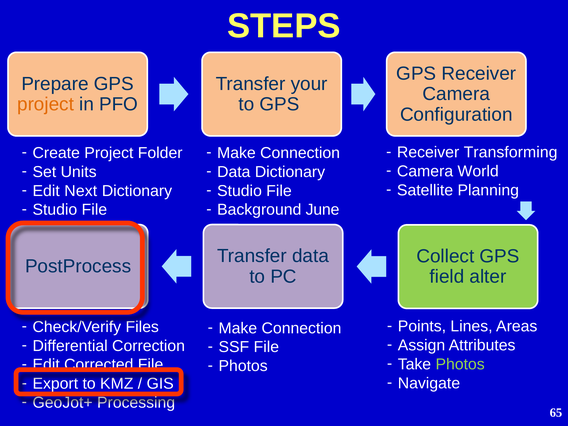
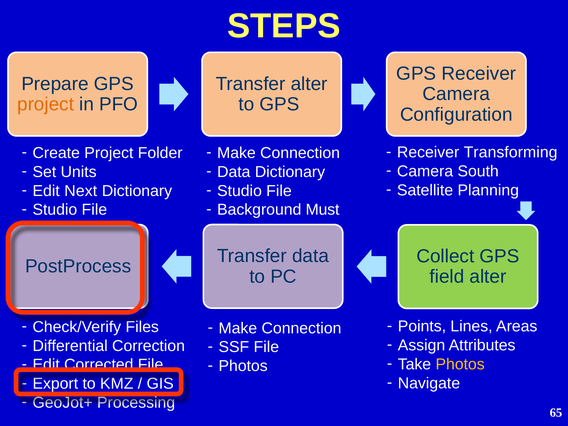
your: your -> alter (309, 84)
World: World -> South (478, 171)
June: June -> Must (323, 210)
Photos colour: light green -> yellow (460, 364)
